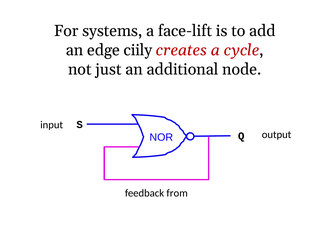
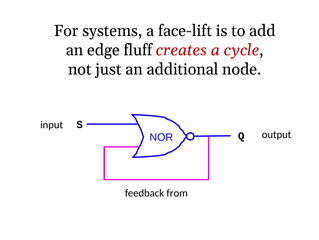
ciily: ciily -> fluff (138, 50)
